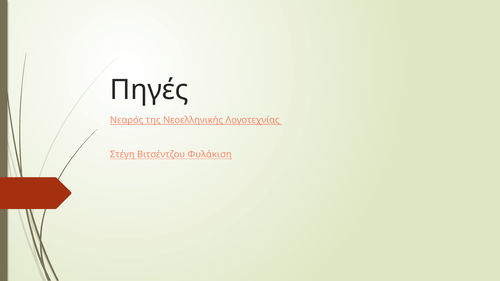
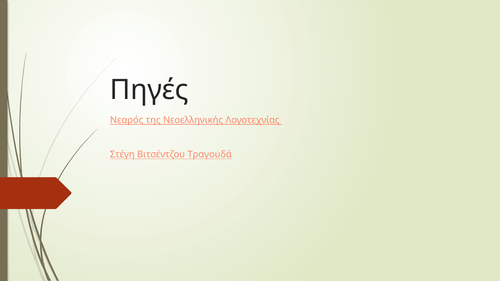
Φυλάκιση: Φυλάκιση -> Τραγουδά (210, 155)
